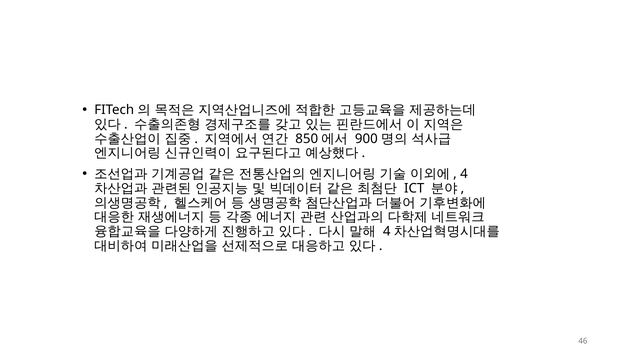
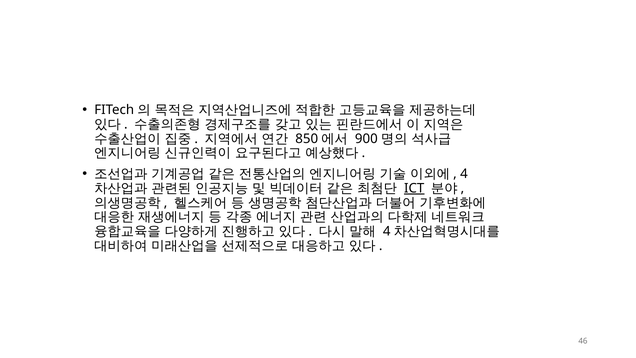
ICT underline: none -> present (414, 188)
